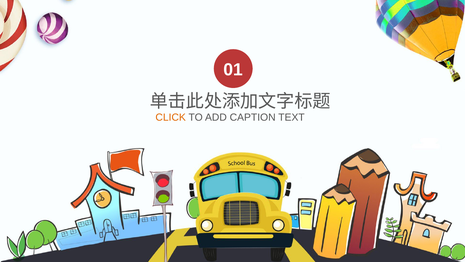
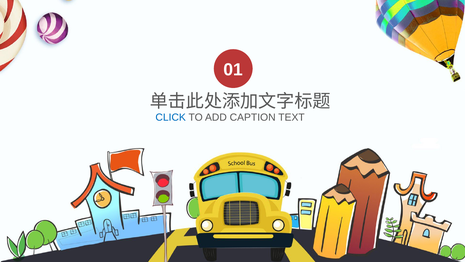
CLICK colour: orange -> blue (171, 117)
